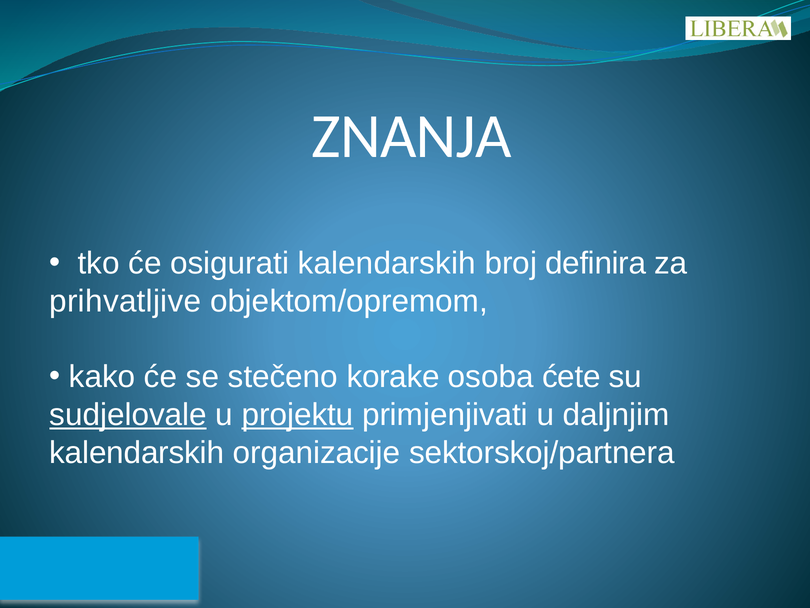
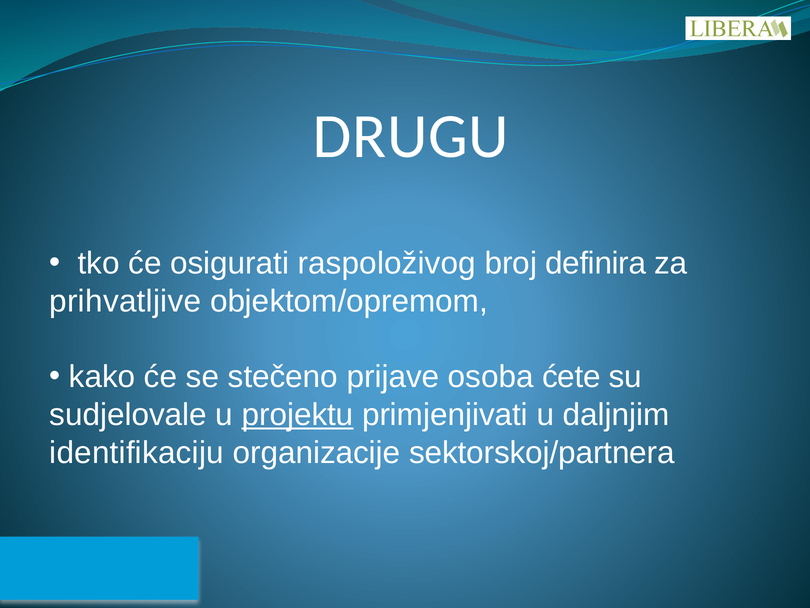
ZNANJA: ZNANJA -> DRUGU (411, 136)
osigurati kalendarskih: kalendarskih -> raspoloživog (387, 263)
korake: korake -> prijave (393, 377)
sudjelovale underline: present -> none (128, 414)
kalendarskih: kalendarskih -> identifikaciju (137, 452)
